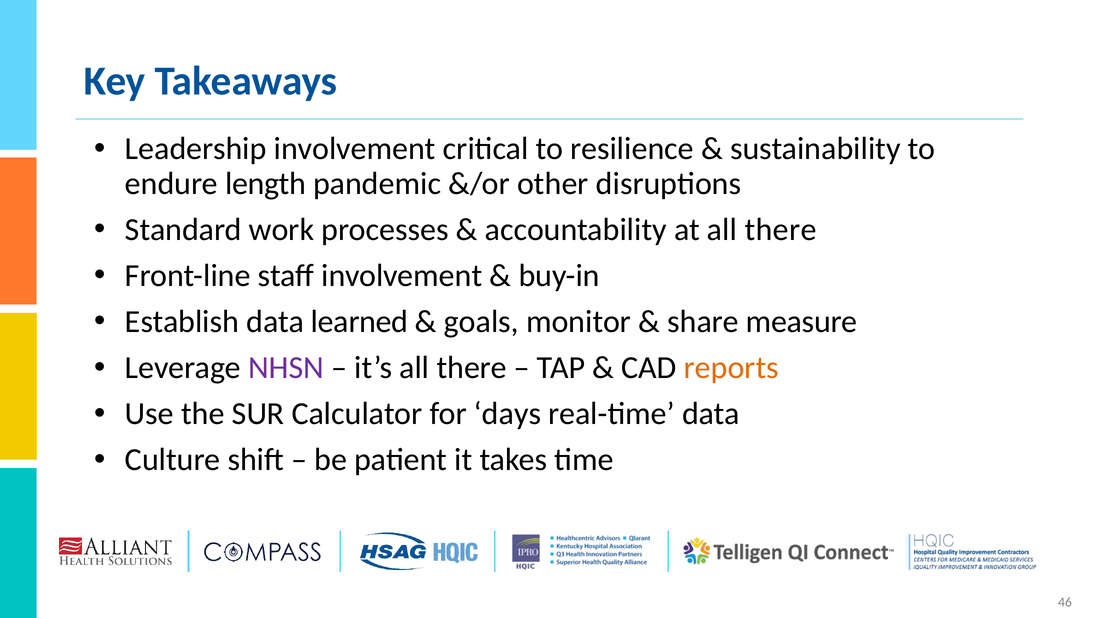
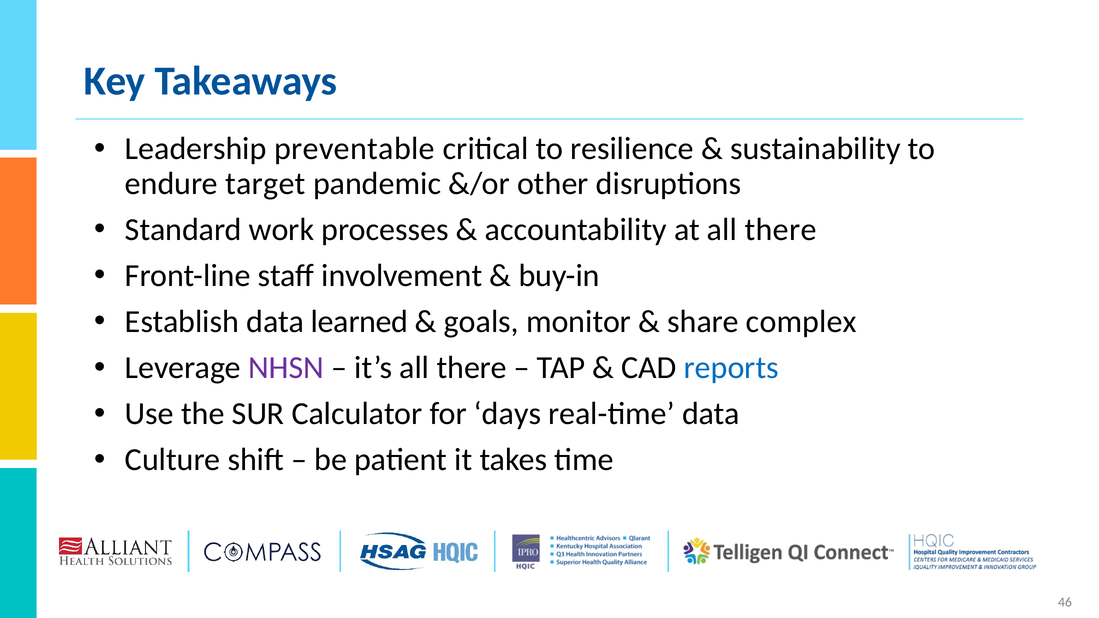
Leadership involvement: involvement -> preventable (355, 149)
length: length -> target (265, 184)
measure: measure -> complex (801, 322)
reports colour: orange -> blue (731, 368)
